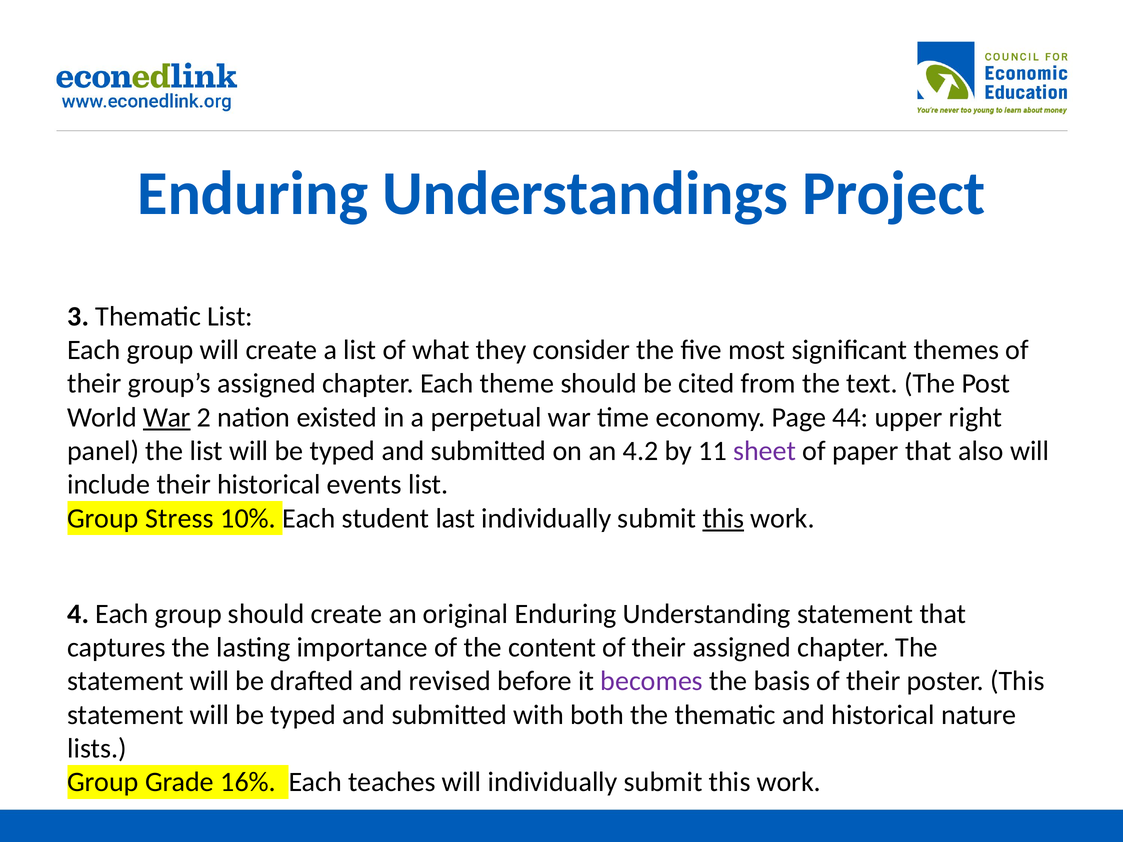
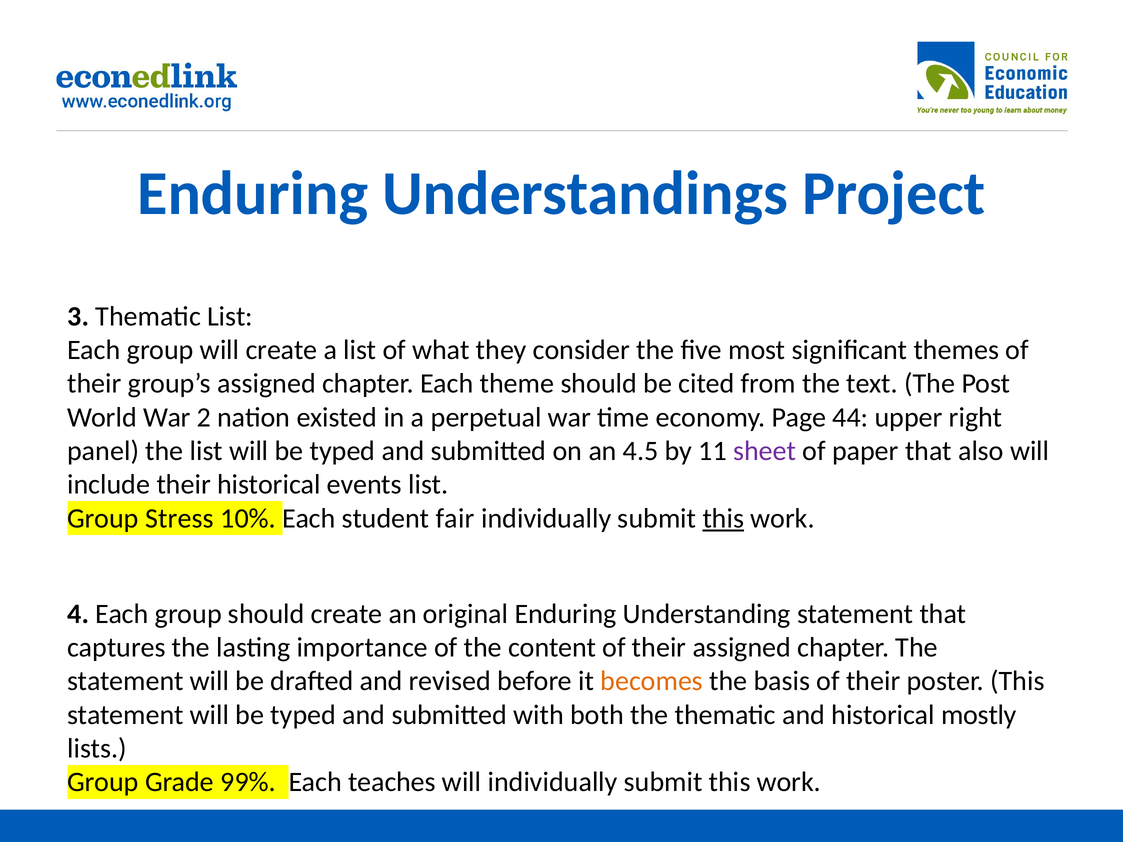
War underline: present -> none (167, 417)
4.2: 4.2 -> 4.5 (641, 451)
last: last -> fair (455, 519)
becomes colour: purple -> orange (652, 681)
nature: nature -> mostly (979, 715)
16%: 16% -> 99% (248, 782)
